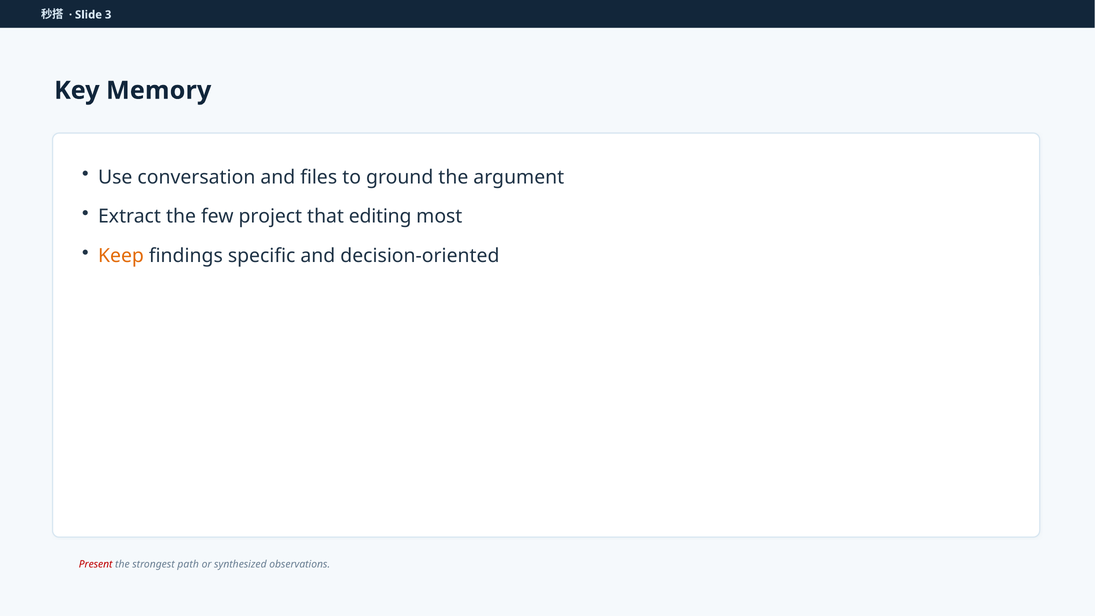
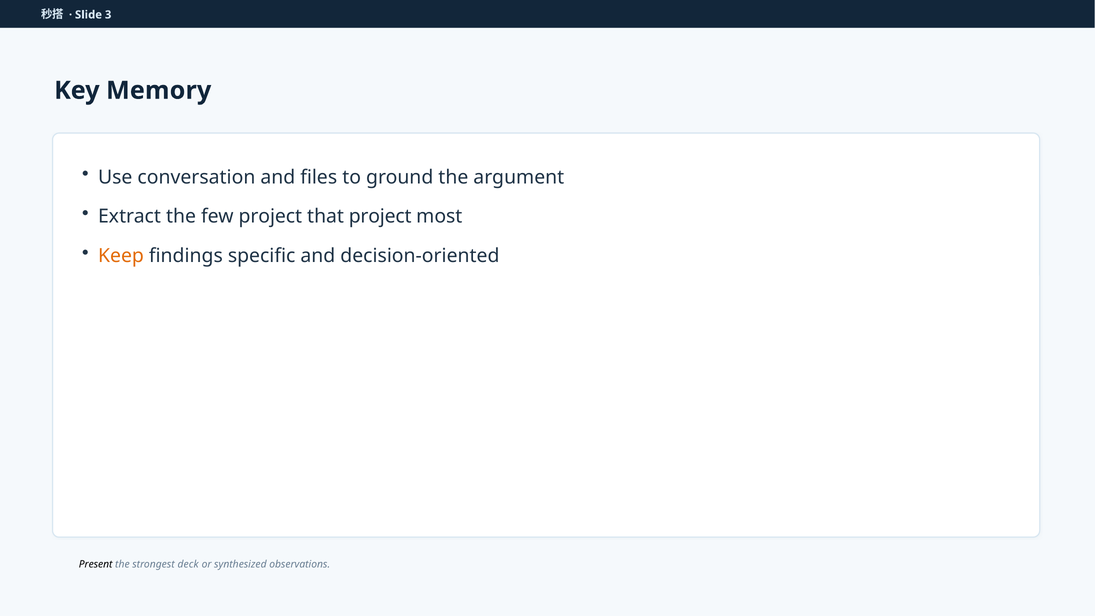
that editing: editing -> project (380, 216)
Present colour: red -> black (96, 564)
path: path -> deck (188, 564)
